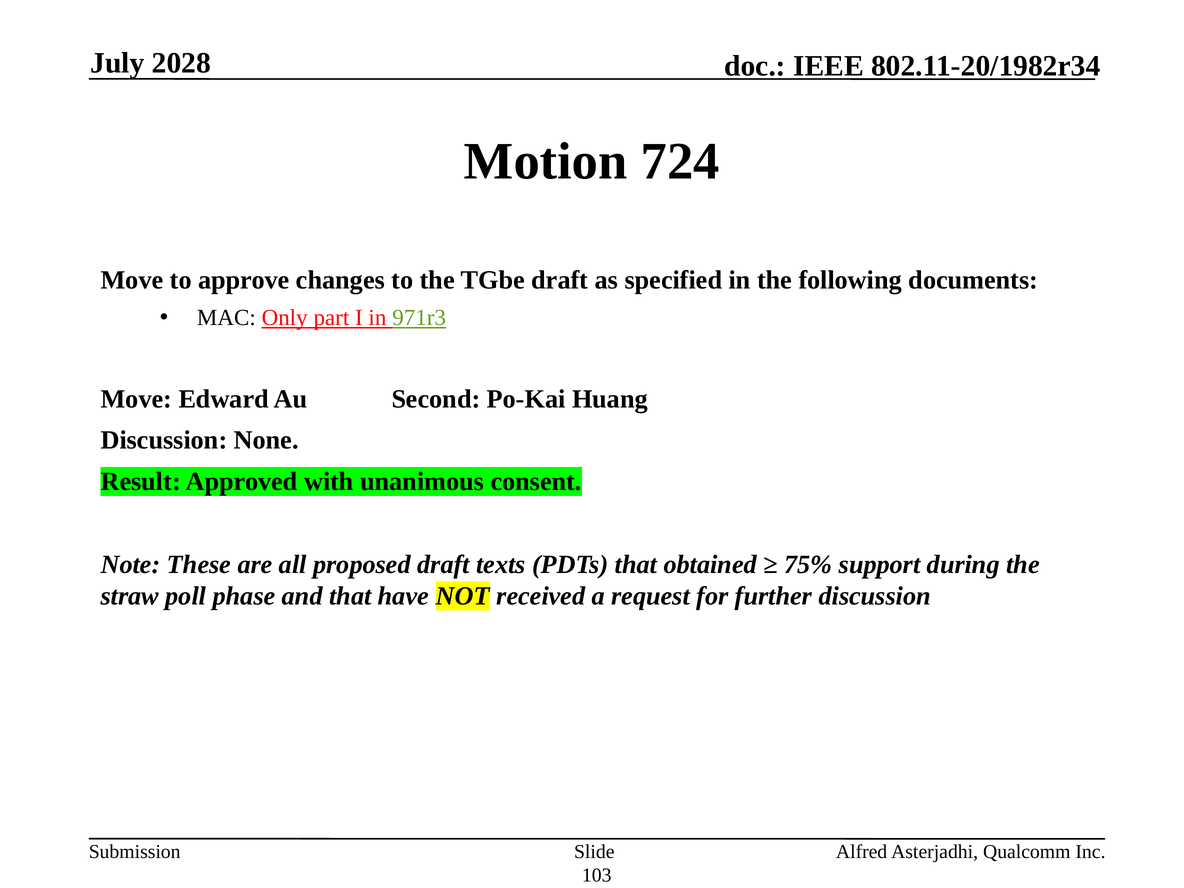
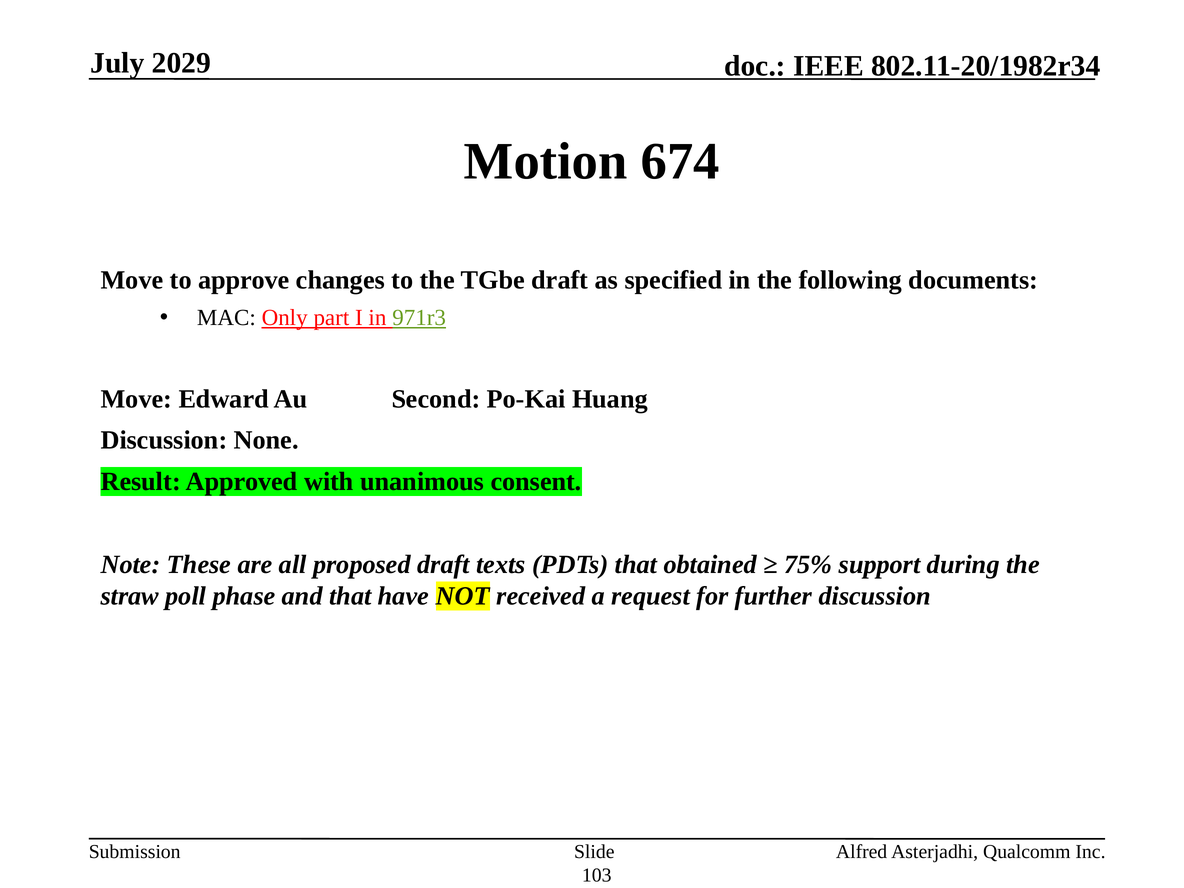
2028: 2028 -> 2029 (181, 63)
724: 724 -> 674 (680, 161)
